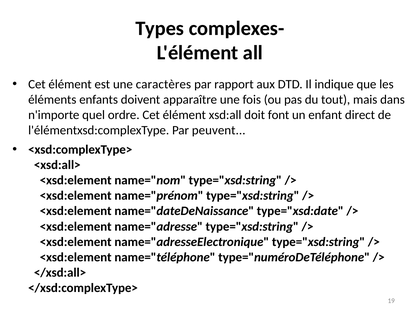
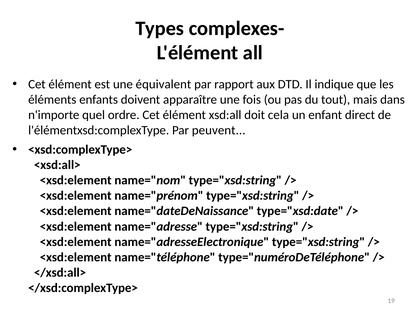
caractères: caractères -> équivalent (163, 84)
font: font -> cela (278, 115)
